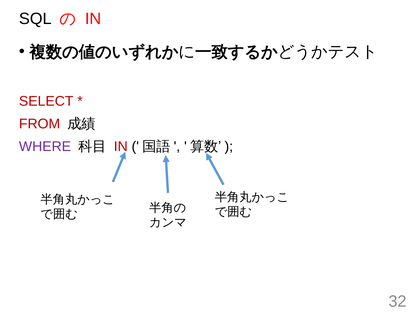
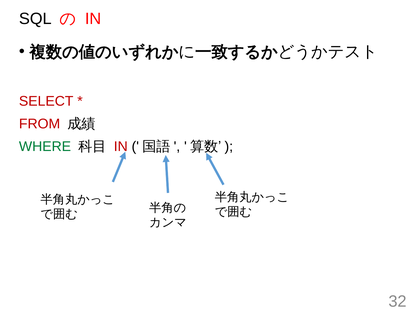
WHERE colour: purple -> green (45, 146)
